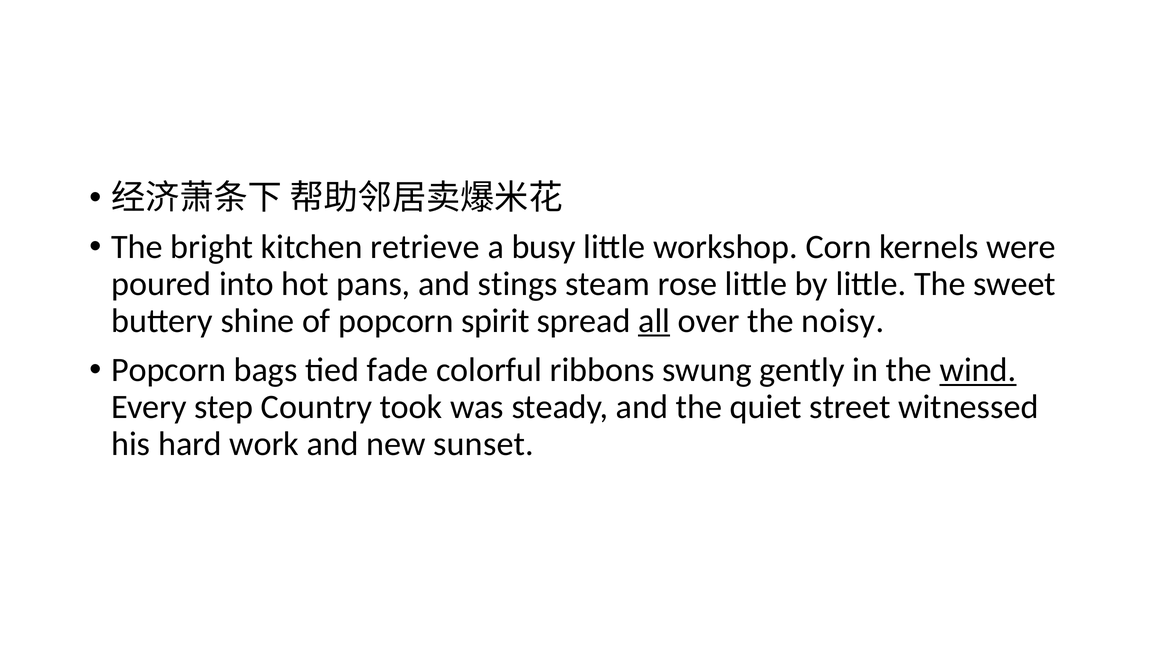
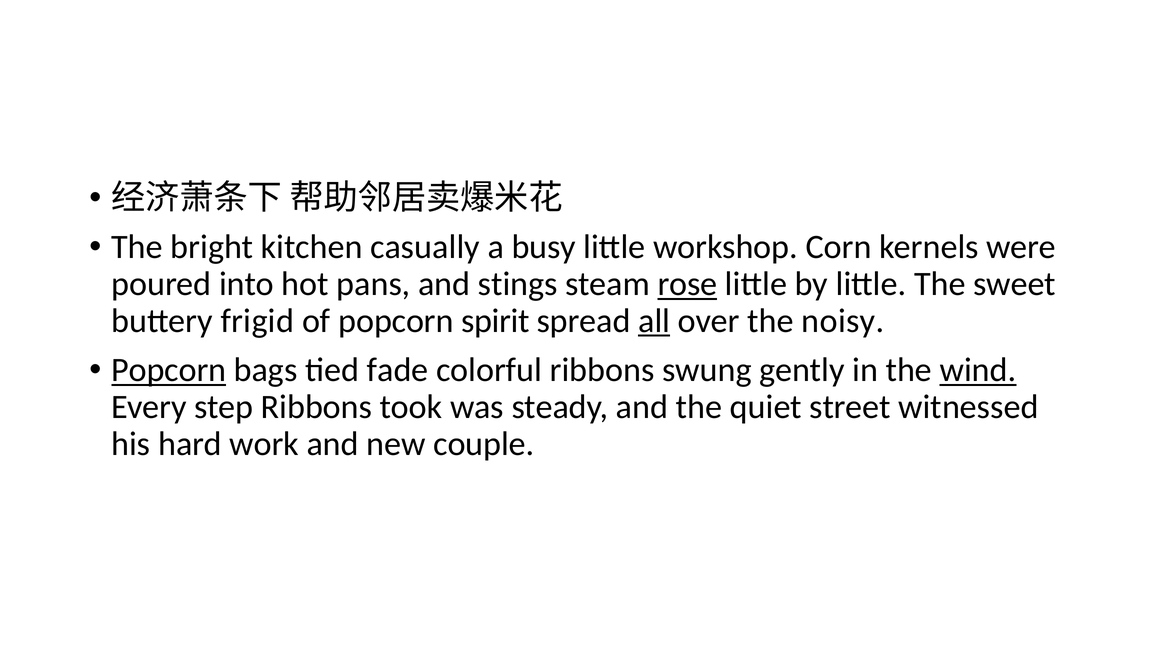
retrieve: retrieve -> casually (425, 247)
rose underline: none -> present (687, 284)
shine: shine -> frigid (257, 321)
Popcorn underline: none -> present (169, 370)
step Country: Country -> Ribbons (317, 407)
sunset: sunset -> couple (484, 444)
